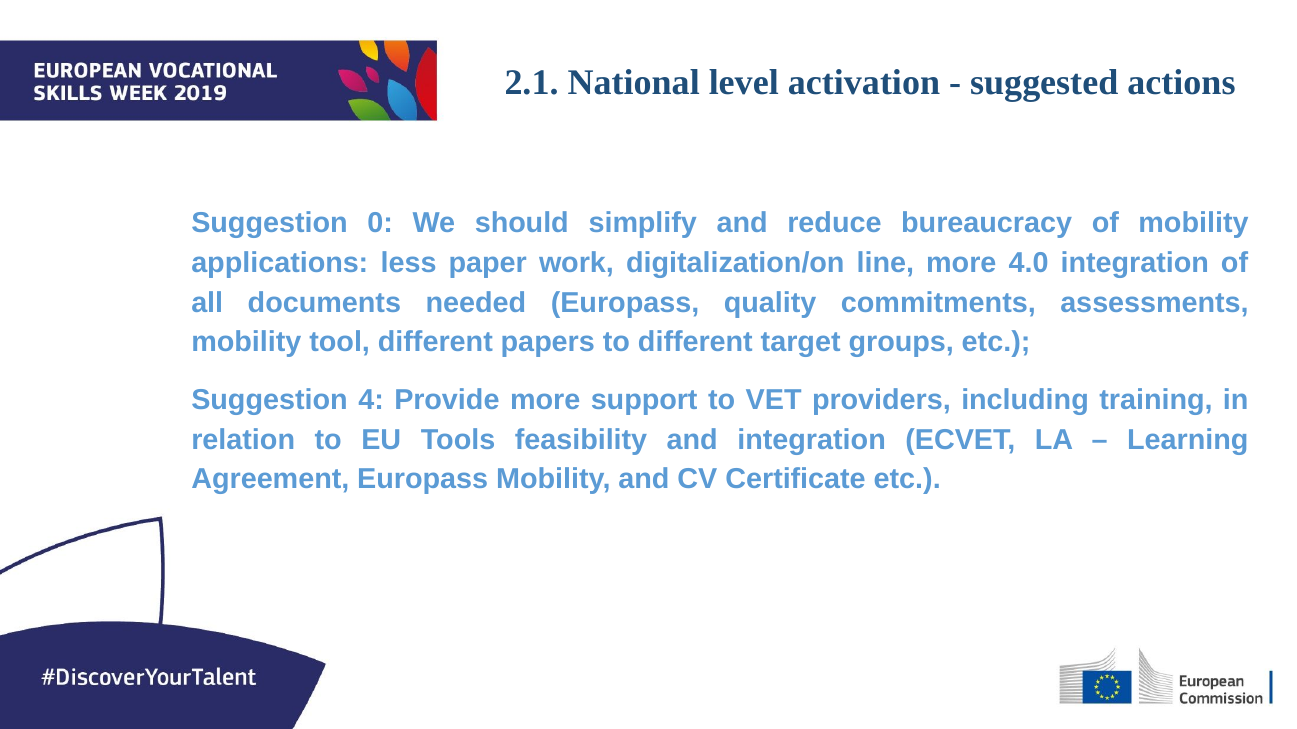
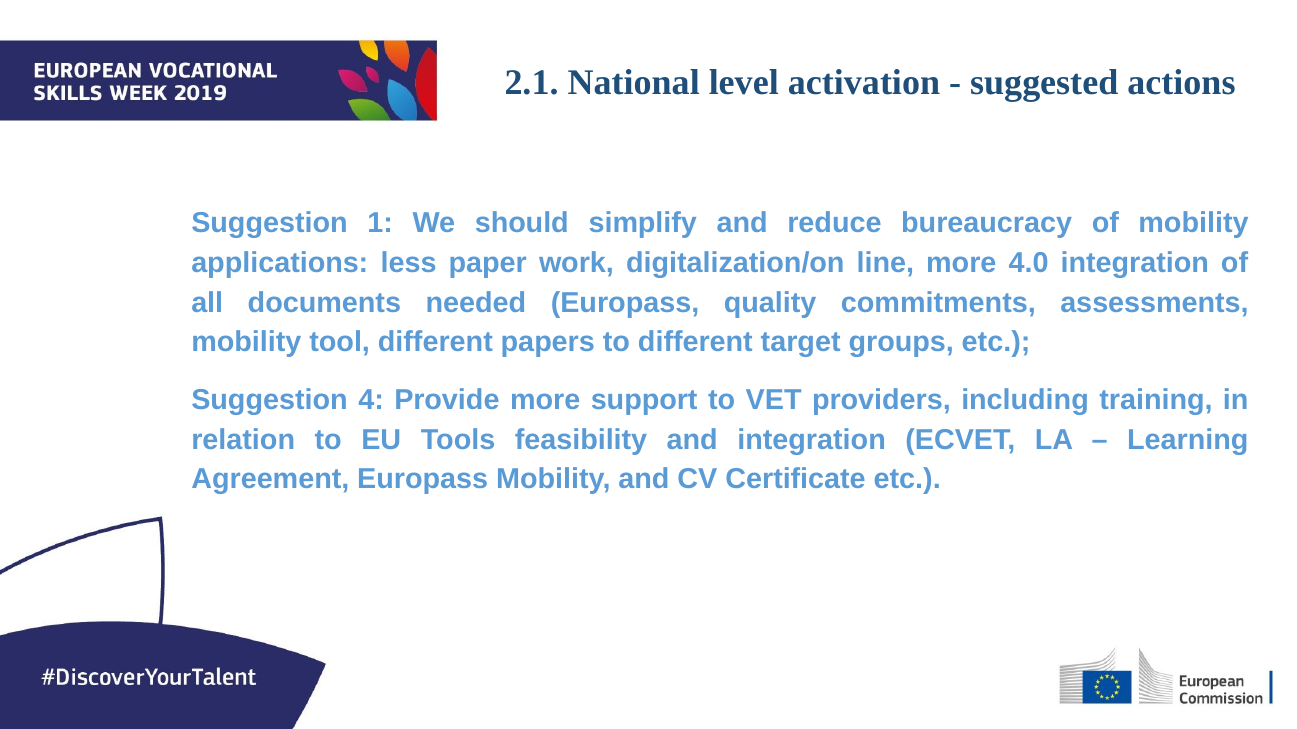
0: 0 -> 1 (380, 223)
